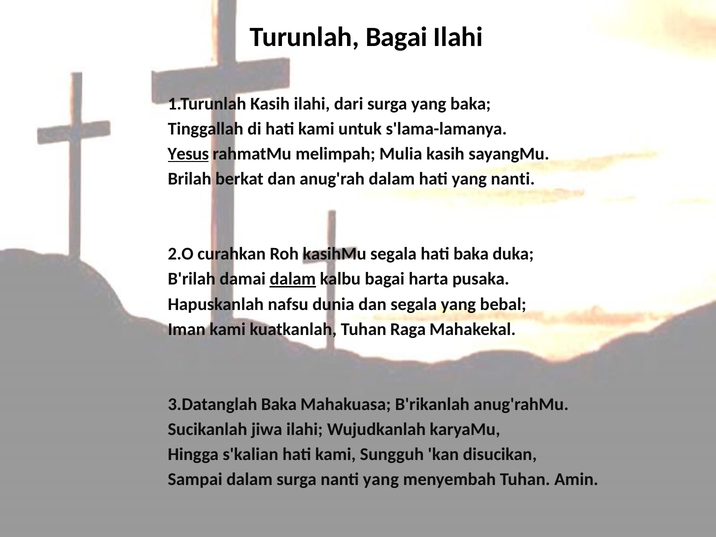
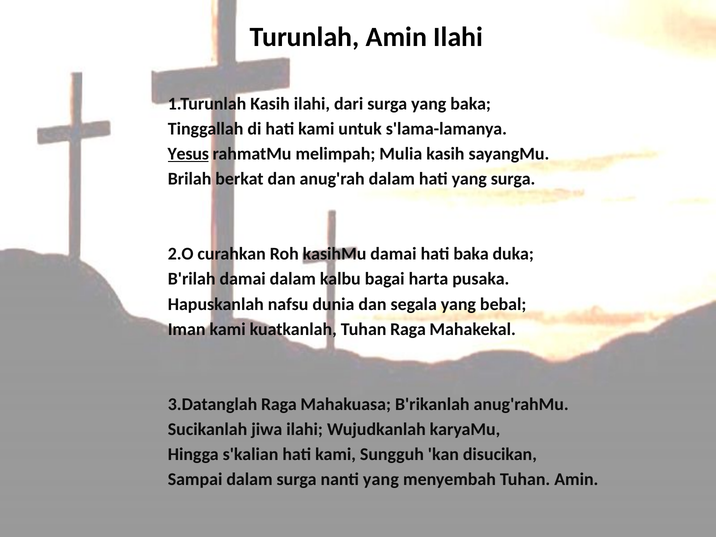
Turunlah Bagai: Bagai -> Amin (396, 37)
yang nanti: nanti -> surga (513, 179)
kasihMu segala: segala -> damai (393, 254)
dalam underline: present -> none (293, 279)
3.Datanglah Baka: Baka -> Raga (279, 404)
